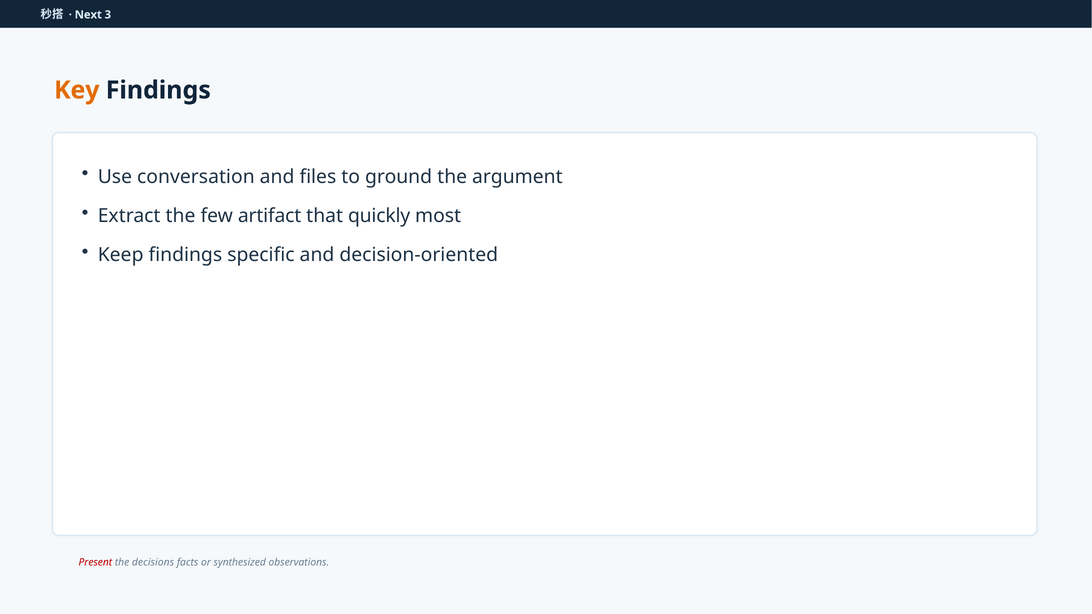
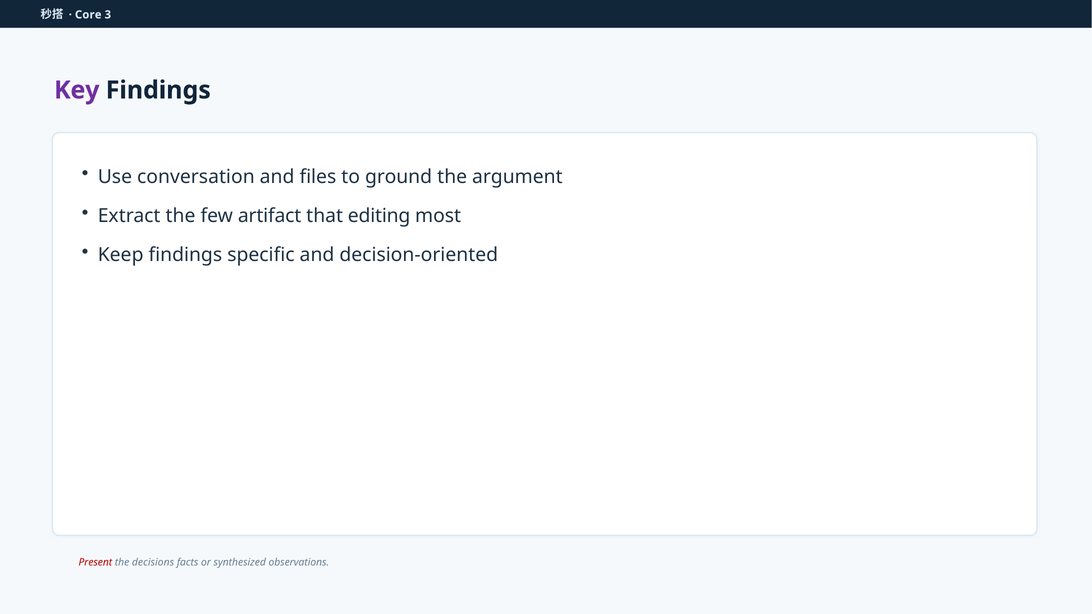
Next: Next -> Core (88, 15)
Key colour: orange -> purple (77, 90)
quickly: quickly -> editing (379, 216)
